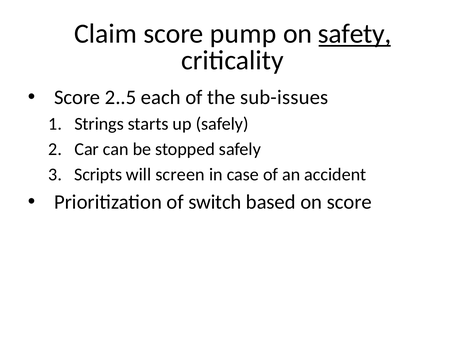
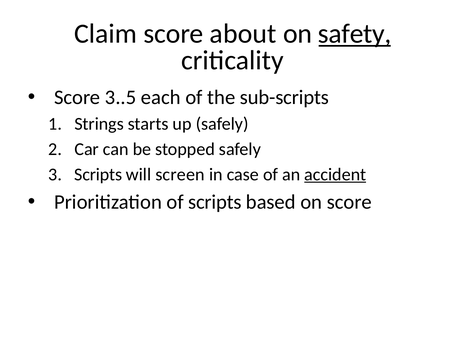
pump: pump -> about (243, 34)
2..5: 2..5 -> 3..5 (121, 98)
sub-issues: sub-issues -> sub-scripts (284, 98)
accident underline: none -> present (335, 175)
of switch: switch -> scripts (215, 202)
